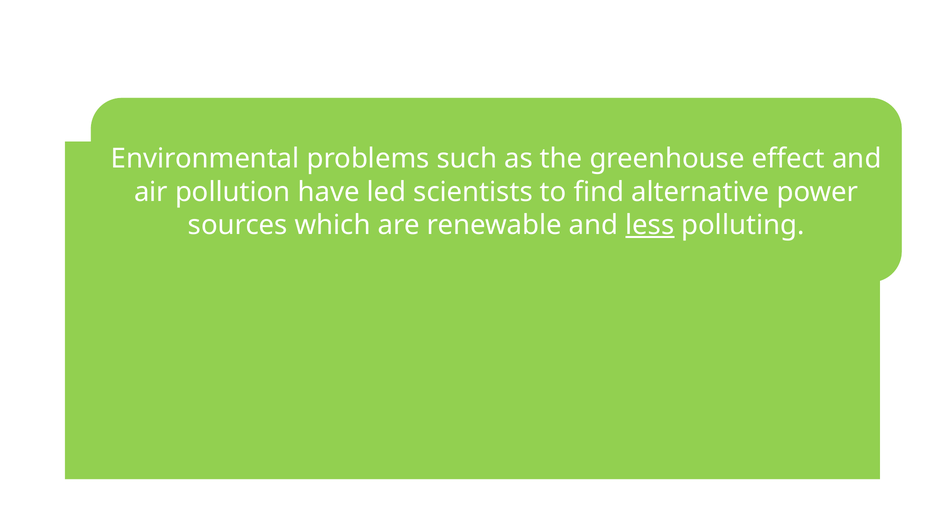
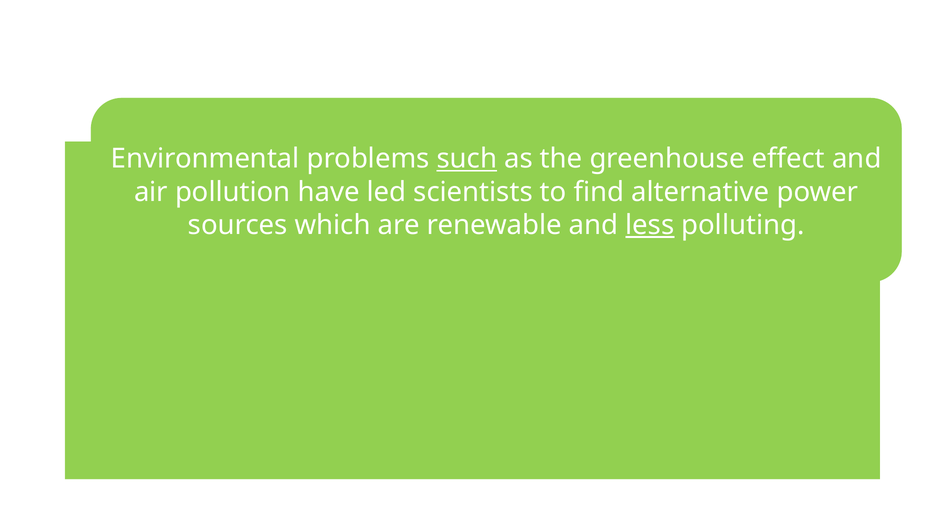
such underline: none -> present (467, 159)
